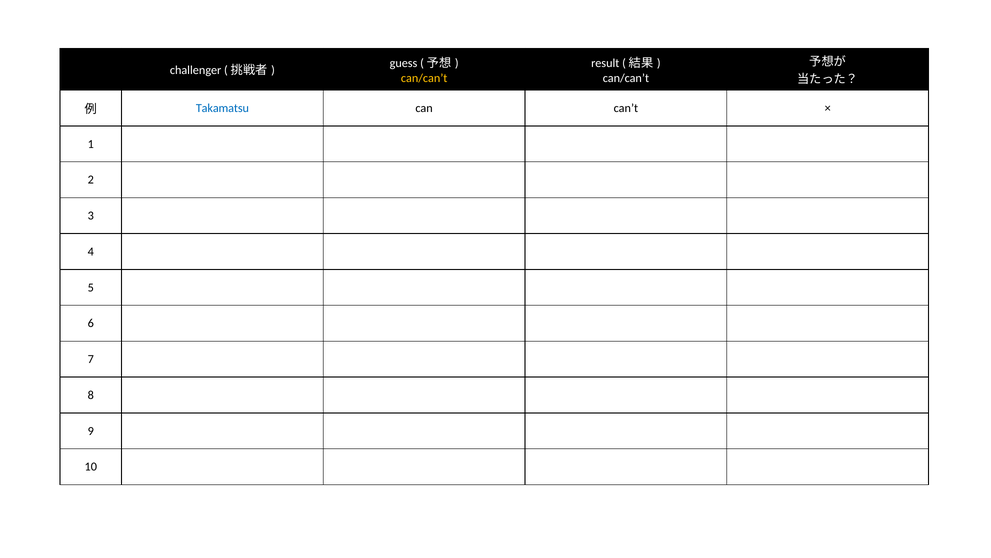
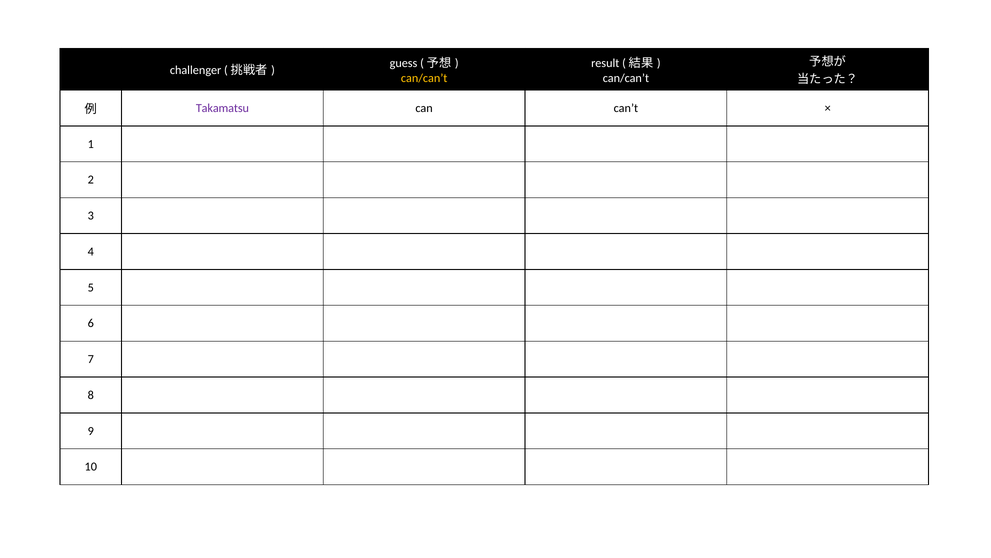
Takamatsu colour: blue -> purple (222, 108)
